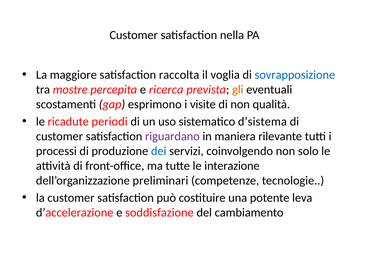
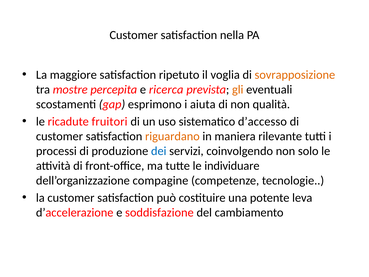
raccolta: raccolta -> ripetuto (179, 75)
sovrapposizione colour: blue -> orange (295, 75)
visite: visite -> aiuta (203, 104)
periodi: periodi -> fruitori (110, 121)
d’sistema: d’sistema -> d’accesso (262, 121)
riguardano colour: purple -> orange (172, 136)
interazione: interazione -> individuare (232, 166)
preliminari: preliminari -> compagine (160, 180)
